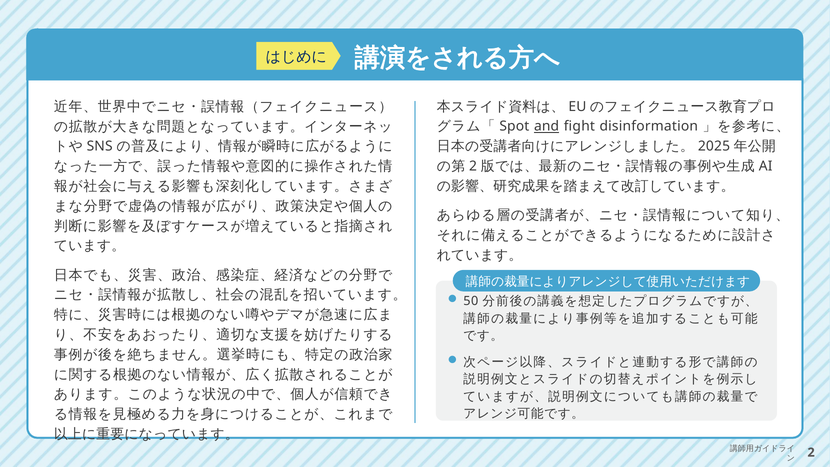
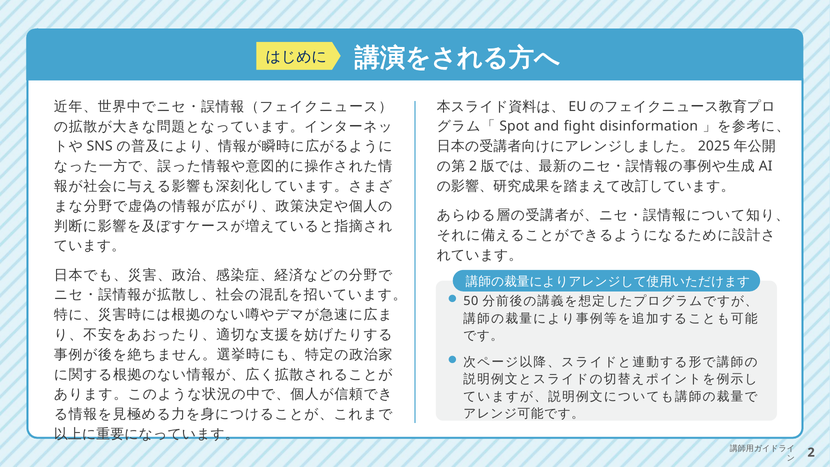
and underline: present -> none (547, 126)
